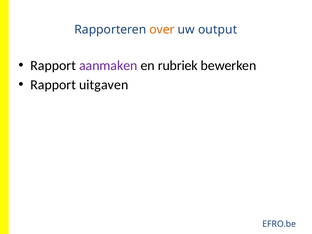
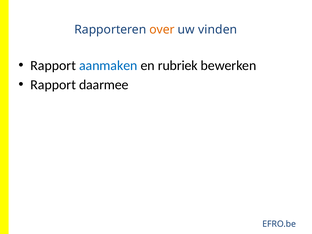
output: output -> vinden (218, 30)
aanmaken colour: purple -> blue (108, 65)
uitgaven: uitgaven -> daarmee (104, 85)
